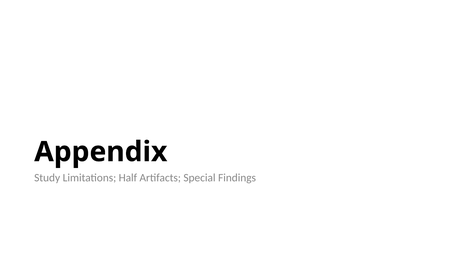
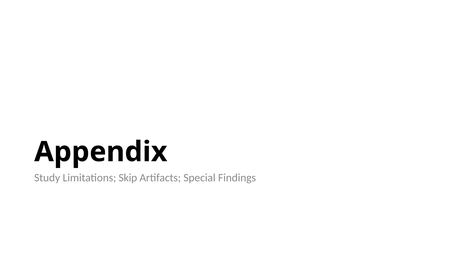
Half: Half -> Skip (128, 178)
